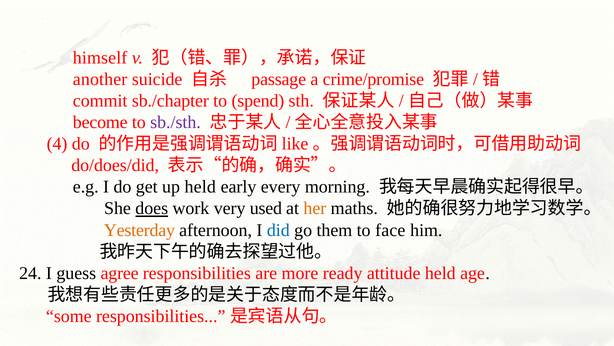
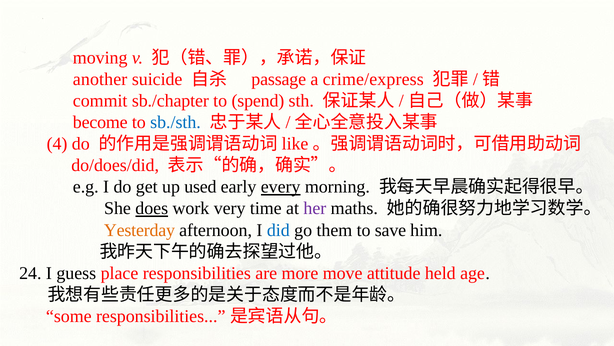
himself: himself -> moving (100, 58)
crime/promise: crime/promise -> crime/express (373, 79)
sb./sth colour: purple -> blue (176, 122)
up held: held -> used (200, 187)
every underline: none -> present (281, 187)
used: used -> time (266, 208)
her colour: orange -> purple (315, 208)
face: face -> save (390, 230)
agree: agree -> place (120, 273)
ready: ready -> move (343, 273)
